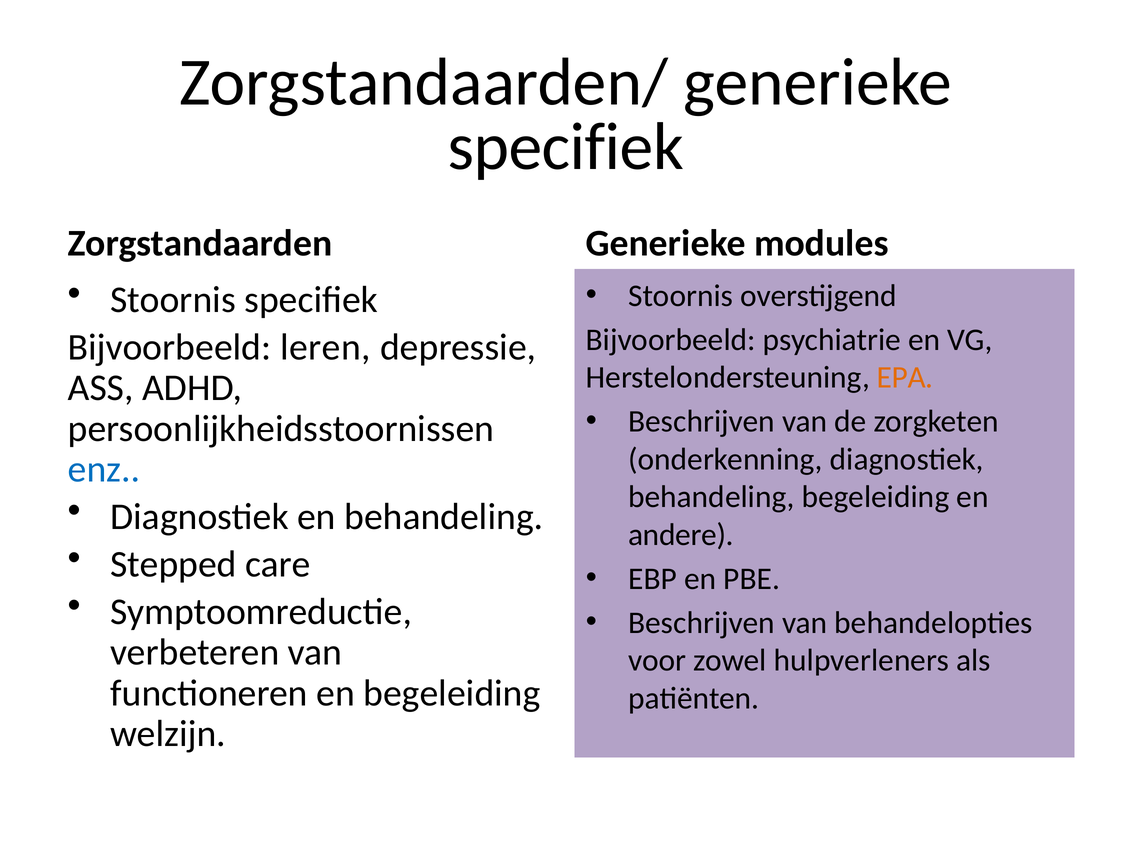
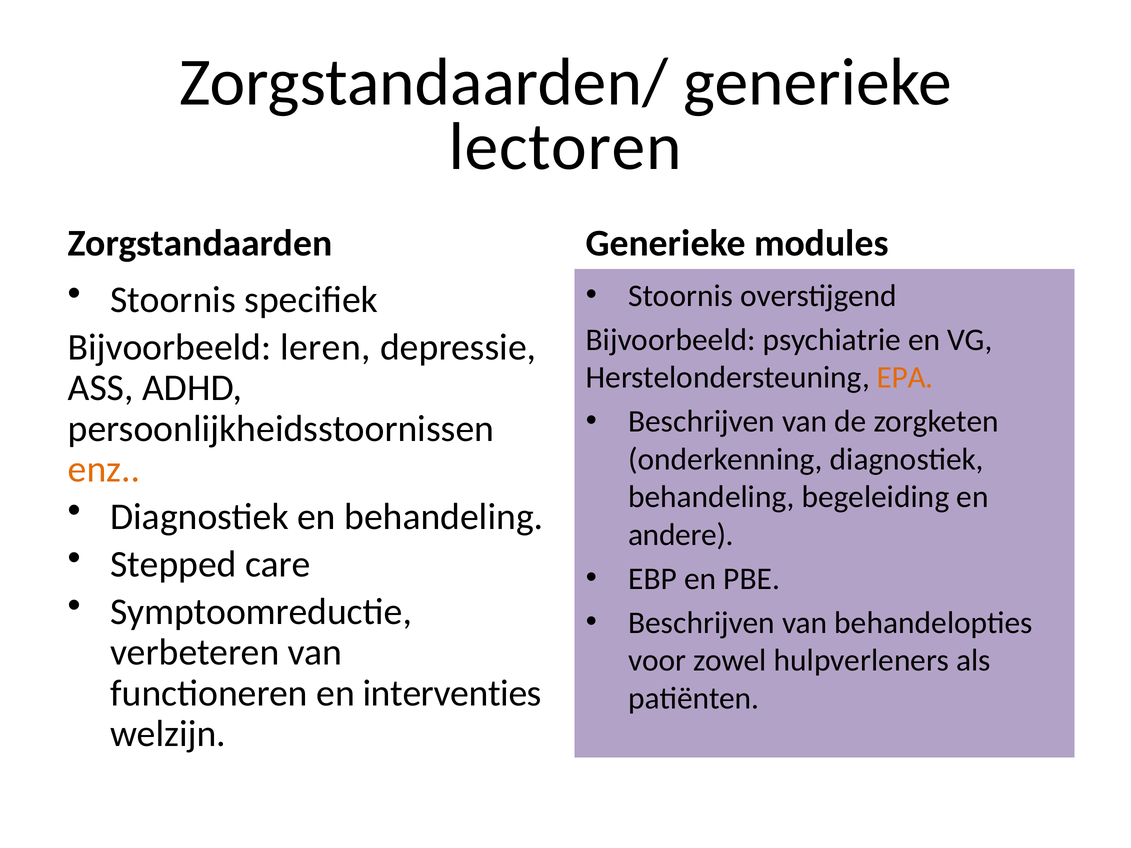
specifiek: specifiek -> lectoren (565, 147)
enz colour: blue -> orange (104, 469)
en begeleiding: begeleiding -> interventies (452, 693)
